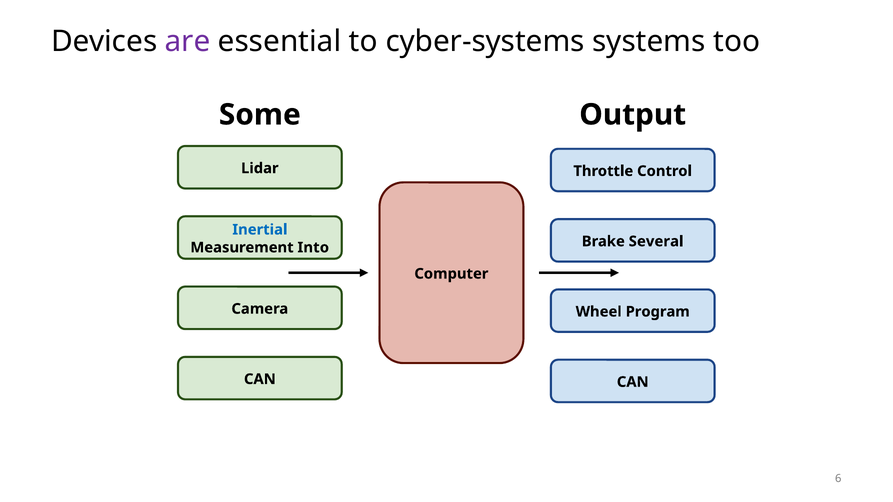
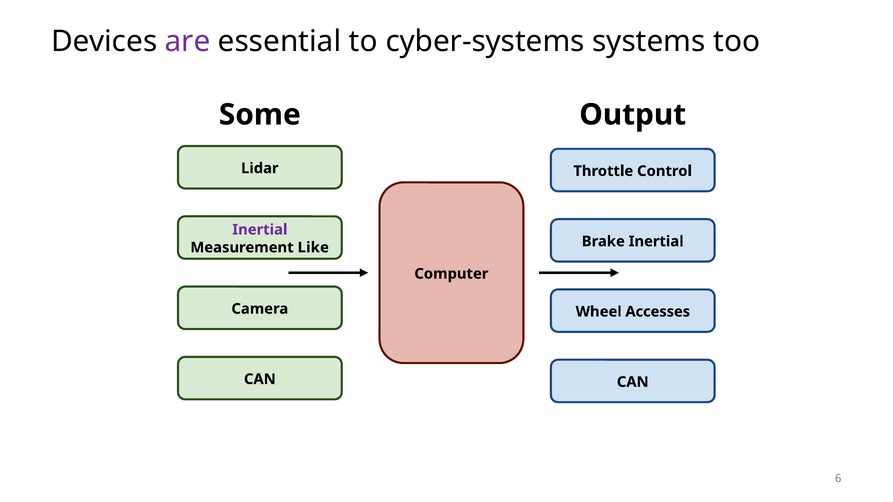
Inertial colour: blue -> purple (260, 230)
Brake Several: Several -> Inertial (656, 242)
Into: Into -> Like (313, 248)
Program: Program -> Accesses (658, 312)
